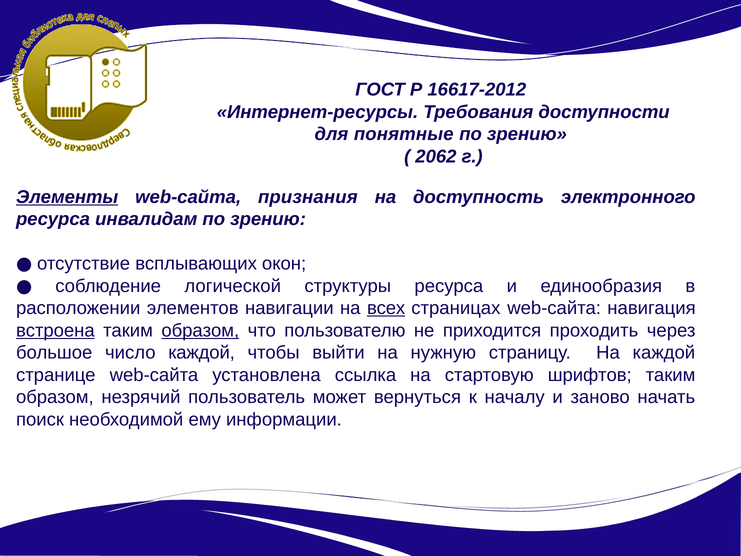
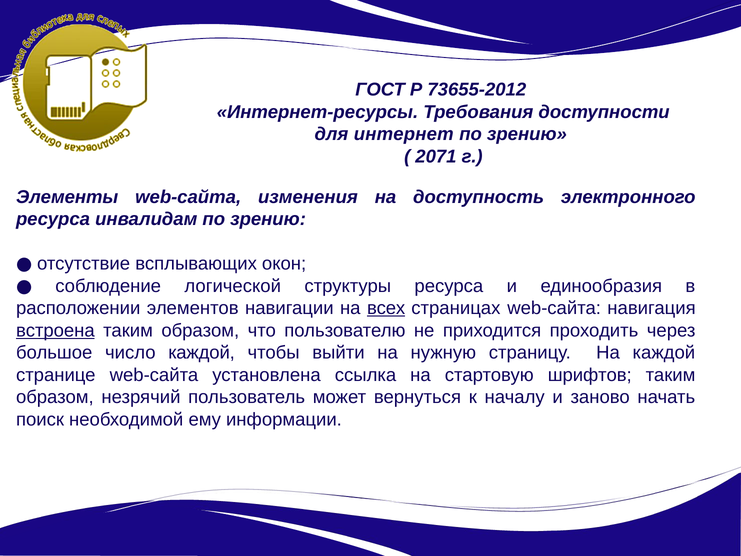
16617-2012: 16617-2012 -> 73655-2012 (477, 90)
понятные: понятные -> интернет (404, 134)
2062: 2062 -> 2071 (436, 156)
Элементы underline: present -> none (67, 197)
признания: признания -> изменения (308, 197)
образом underline: present -> none (200, 330)
